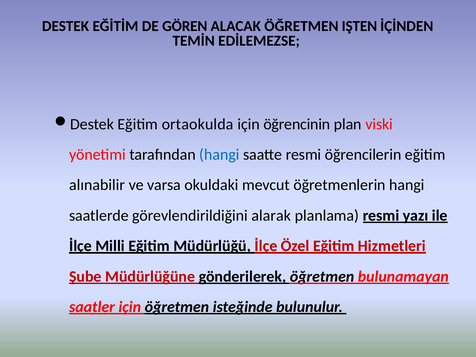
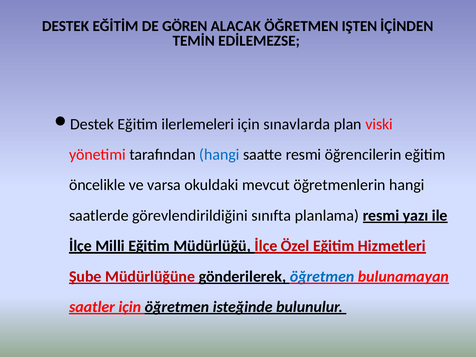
ortaokulda: ortaokulda -> ilerlemeleri (198, 124)
öğrencinin: öğrencinin -> sınavlarda (297, 124)
alınabilir: alınabilir -> öncelikle (97, 185)
alarak: alarak -> sınıfta (271, 216)
öğretmen colour: black -> blue (322, 276)
